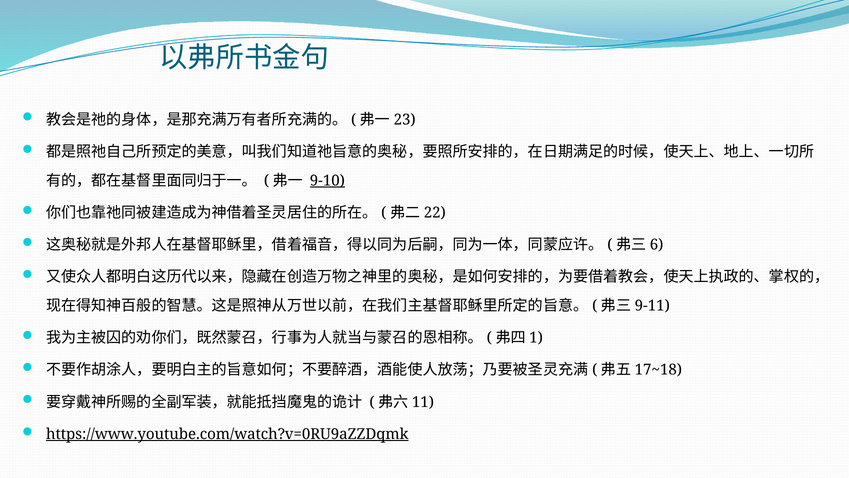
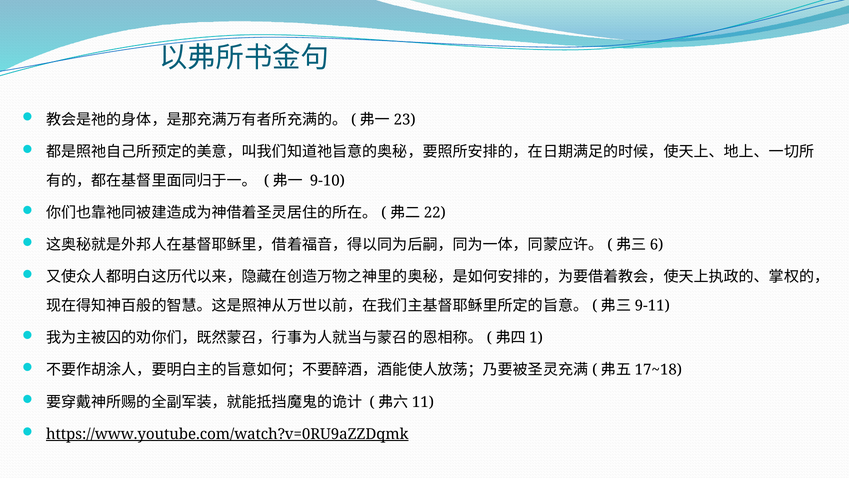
9-10 underline: present -> none (327, 180)
